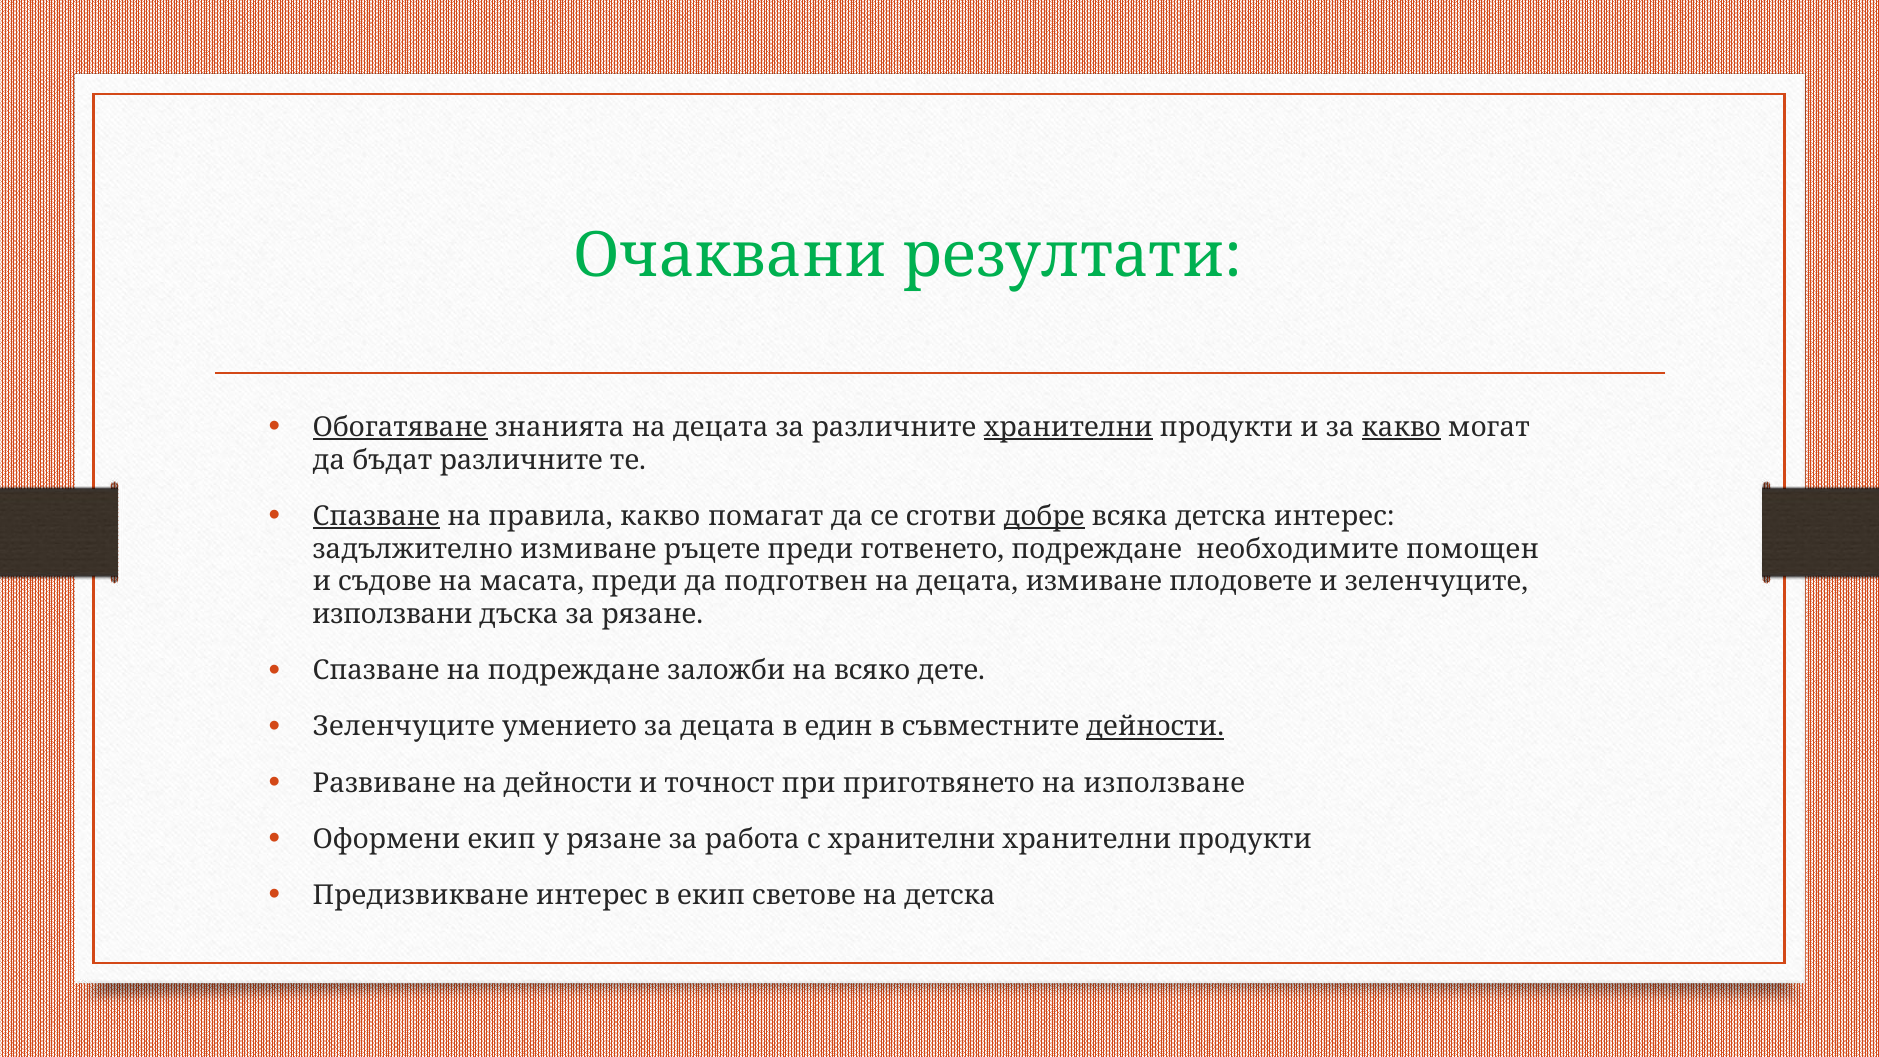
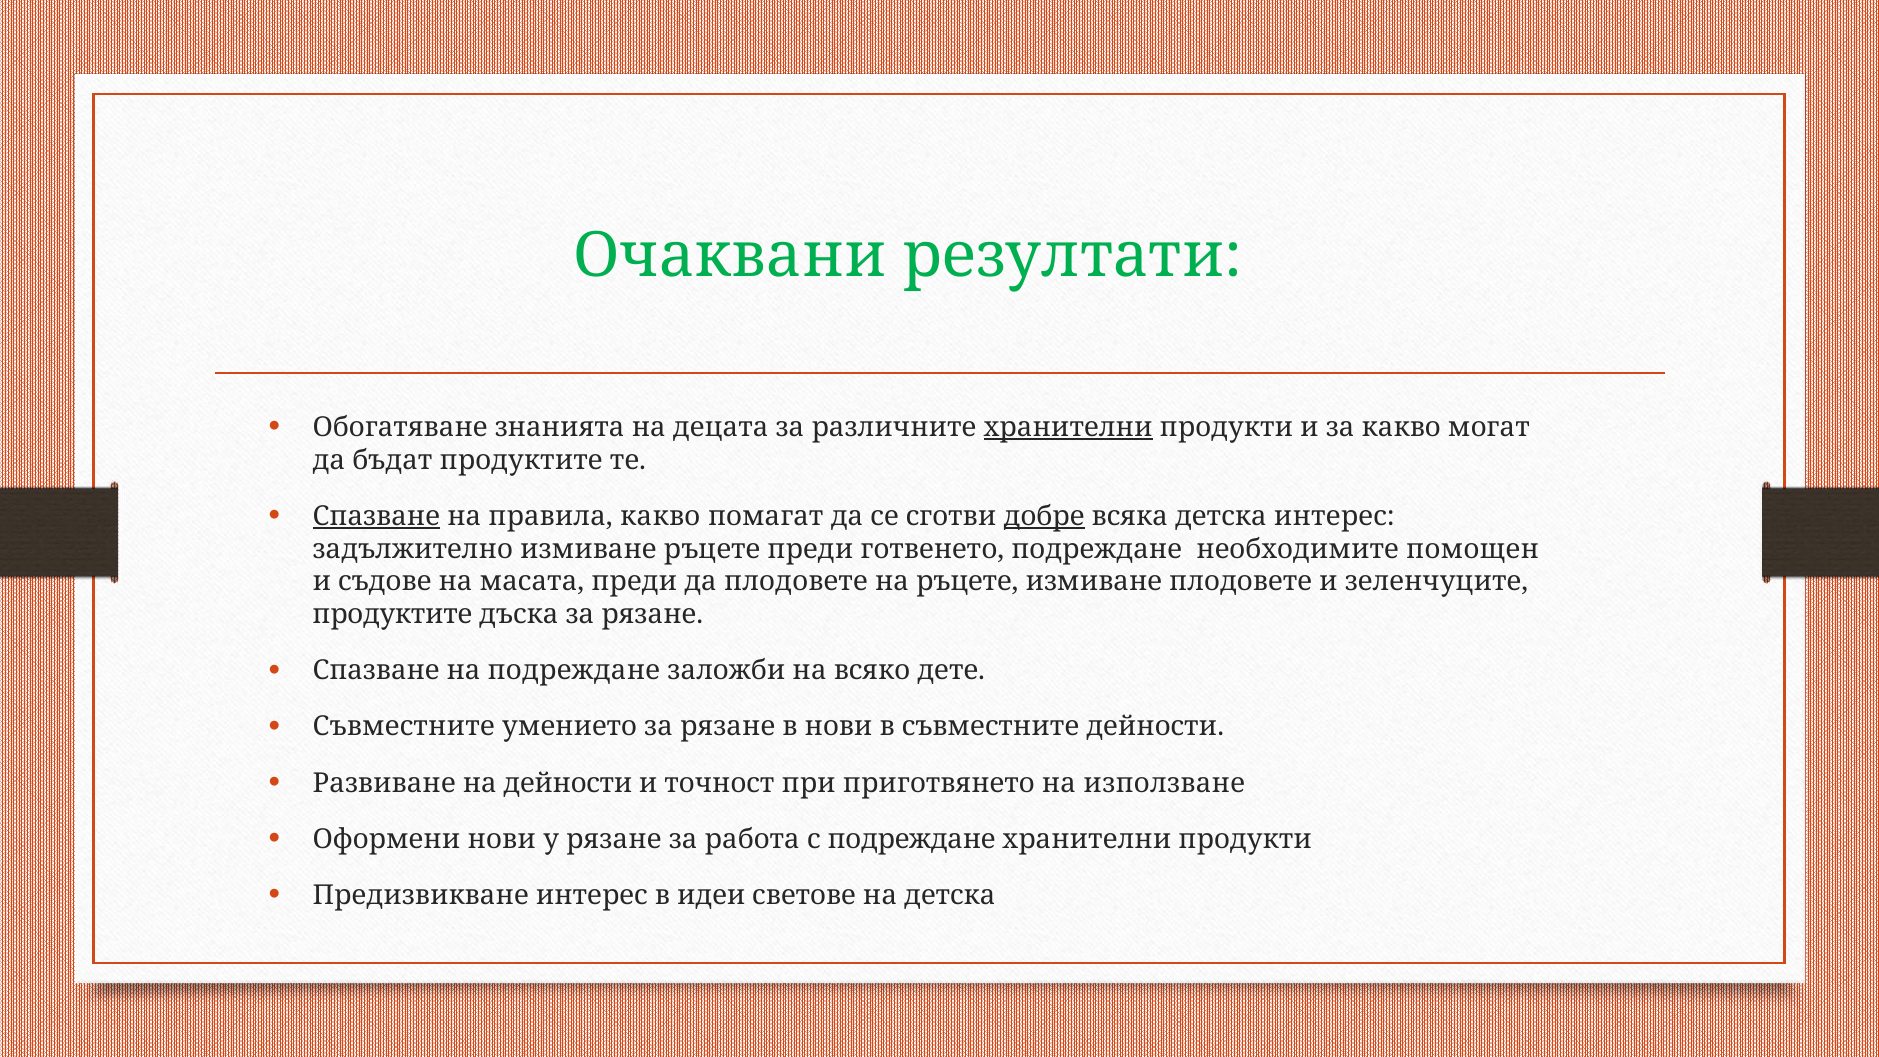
Обогатяване underline: present -> none (400, 427)
какво underline: present -> none (1401, 427)
бъдат различните: различните -> продуктите (521, 460)
да подготвен: подготвен -> плодовете (796, 582)
децата: децата -> ръцете (967, 582)
използвани: използвани -> продуктите (392, 615)
Зеленчуците: Зеленчуците -> Съвместните (404, 727)
умението за децата: децата -> рязане (728, 727)
в един: един -> нови (839, 727)
дейности underline: present -> none (1155, 727)
Оформени екип: екип -> нови (502, 839)
с хранителни: хранителни -> подреждане (912, 839)
в екип: екип -> идеи (711, 895)
